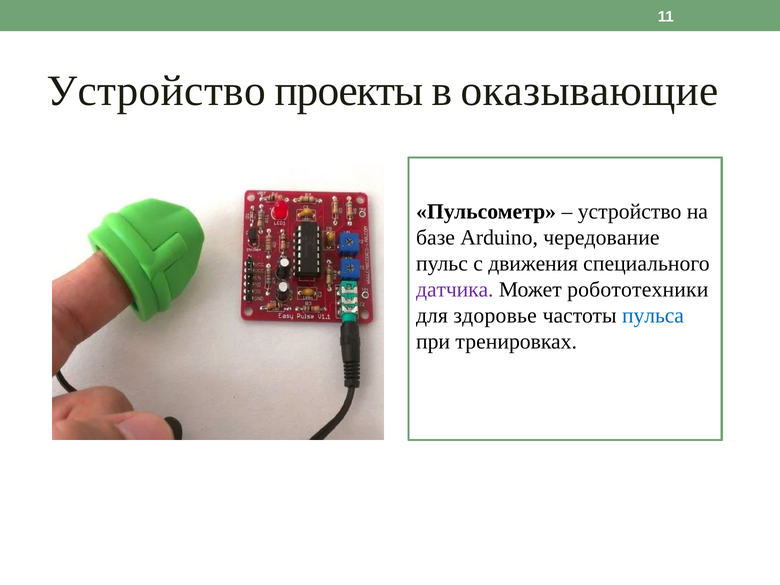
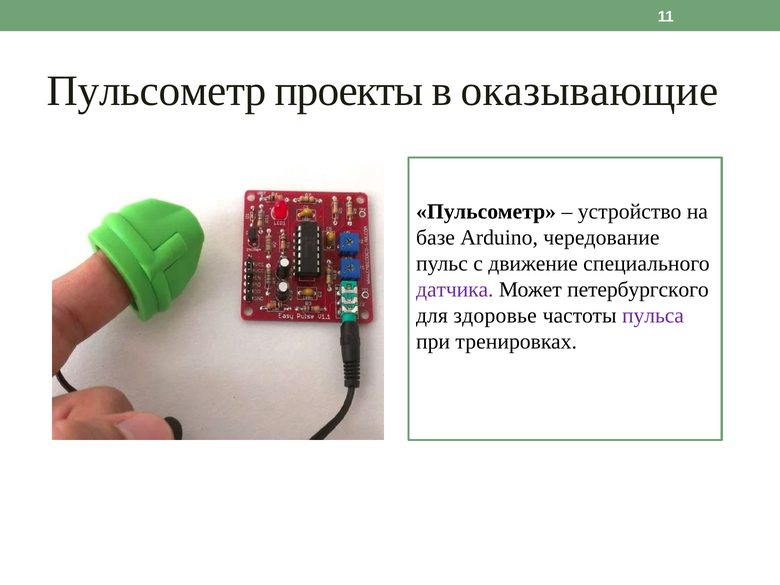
Устройство: Устройство -> Пульсометр (157, 91)
движения: движения -> движение (533, 264)
робототехники: робототехники -> петербургского (638, 290)
пульса colour: blue -> purple (653, 316)
